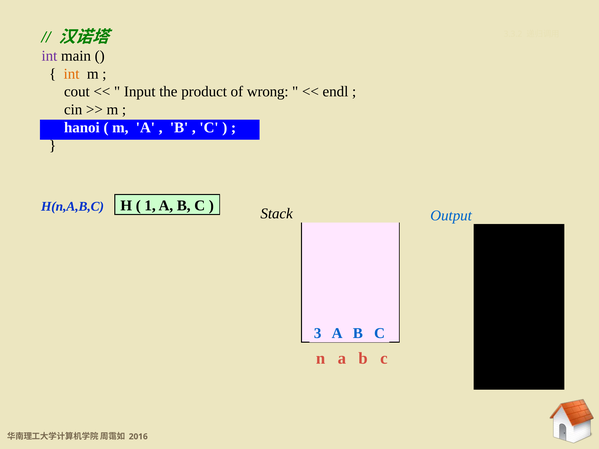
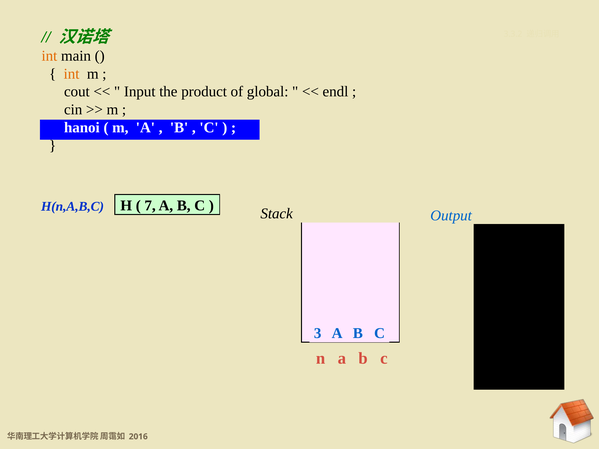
int colour: purple -> orange (49, 56)
wrong: wrong -> global (268, 92)
1: 1 -> 7 (150, 206)
